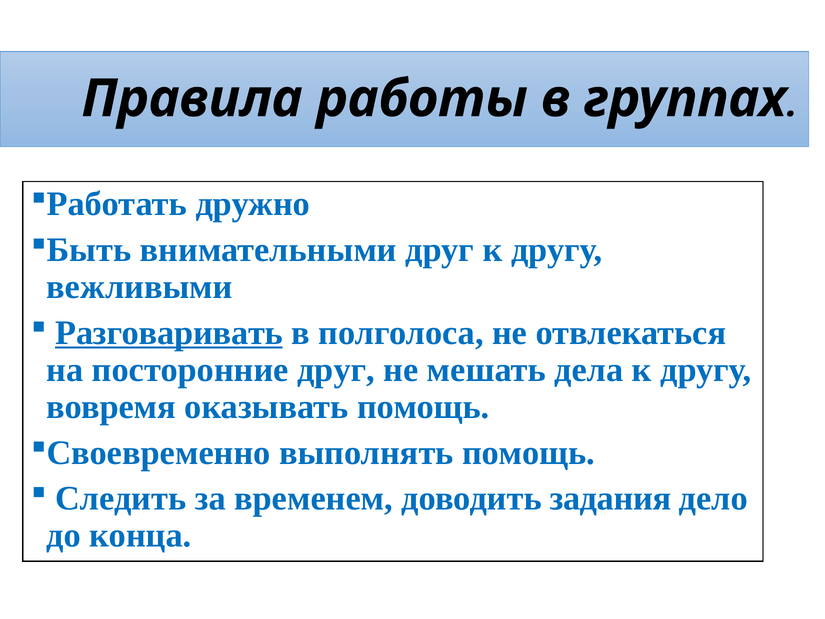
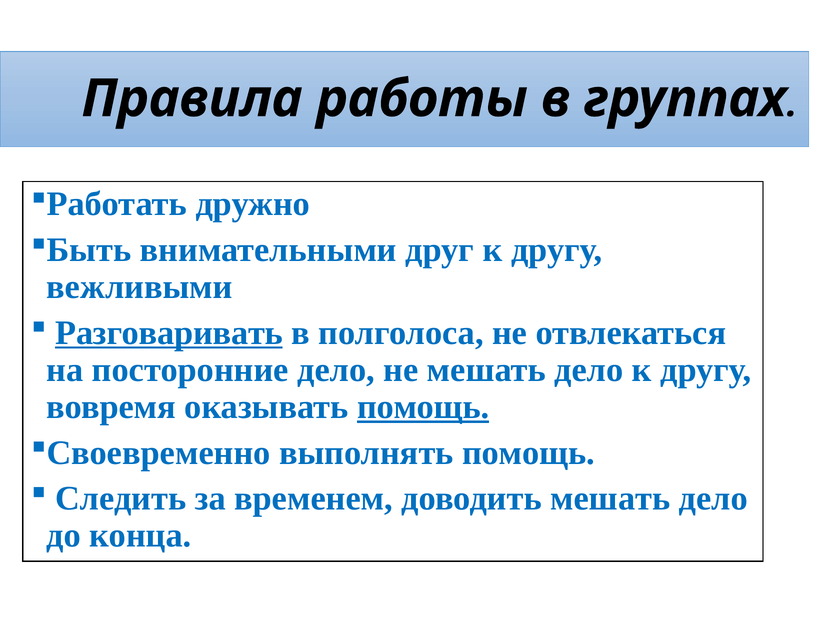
посторонние друг: друг -> дело (336, 370)
не мешать дела: дела -> дело (589, 370)
помощь underline: none -> present (423, 407)
доводить задания: задания -> мешать (610, 498)
